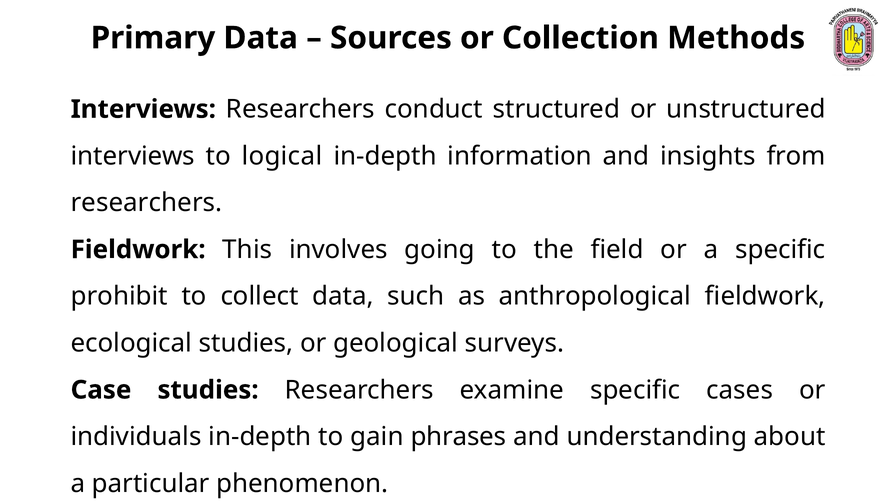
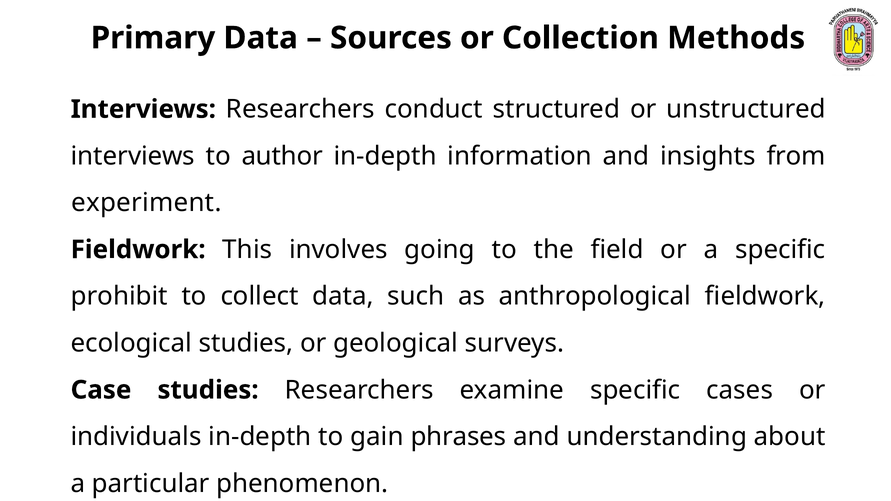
logical: logical -> author (282, 156)
researchers: researchers -> experiment (146, 203)
